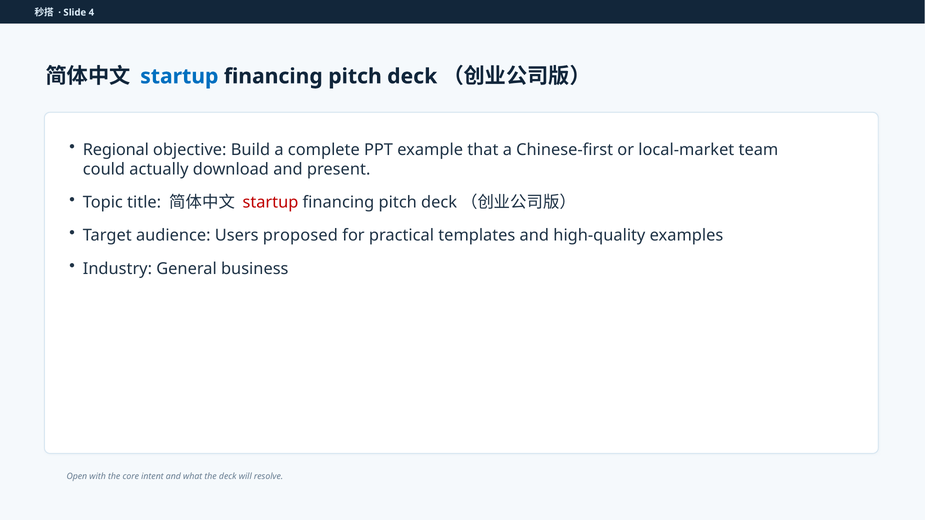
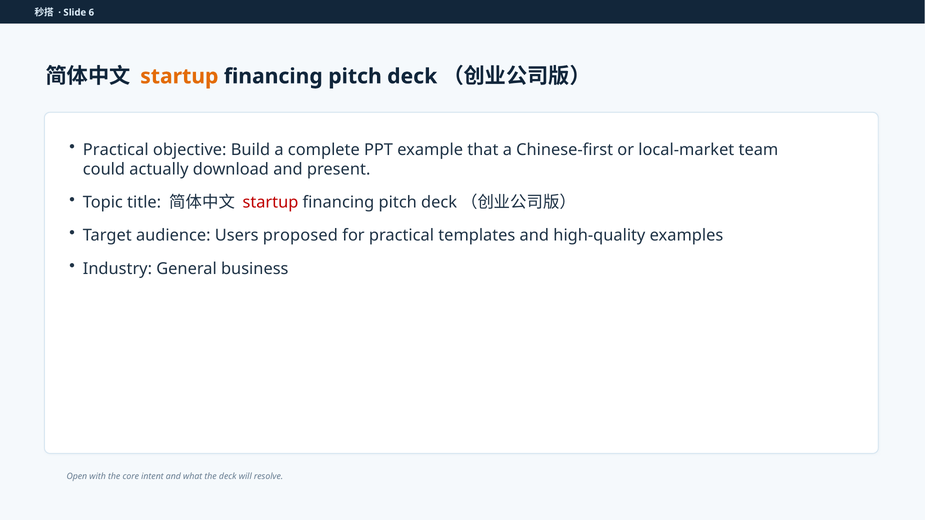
4: 4 -> 6 (91, 12)
startup colour: blue -> orange (179, 76)
Regional: Regional -> Practical (116, 150)
